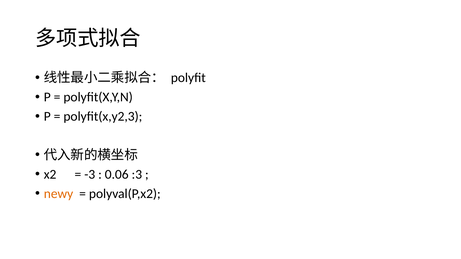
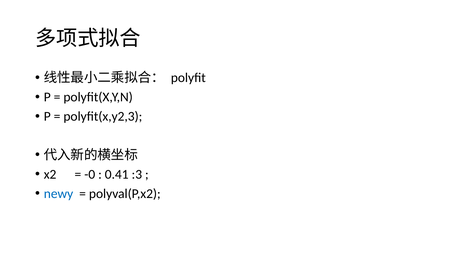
-3: -3 -> -0 (90, 175)
0.06: 0.06 -> 0.41 (117, 175)
newy colour: orange -> blue (58, 194)
